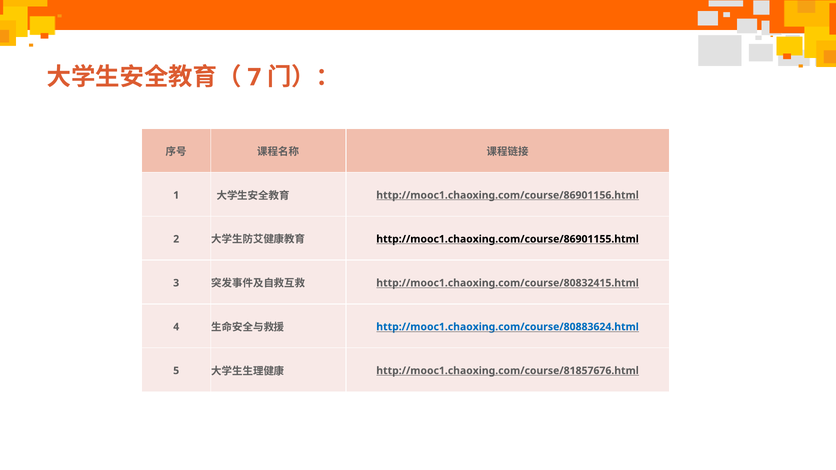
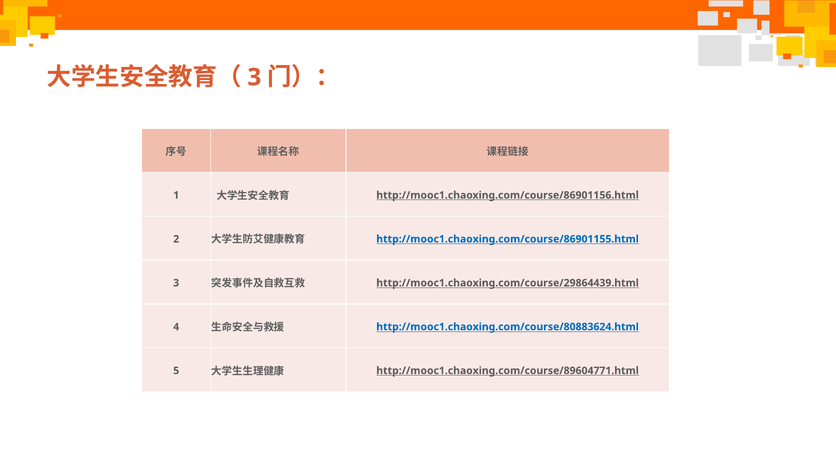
7: 7 -> 3 (254, 77)
http://mooc1.chaoxing.com/course/86901155.html colour: black -> blue (508, 239)
http://mooc1.chaoxing.com/course/80832415.html: http://mooc1.chaoxing.com/course/80832415.html -> http://mooc1.chaoxing.com/course/29864439.html (508, 283)
http://mooc1.chaoxing.com/course/81857676.html: http://mooc1.chaoxing.com/course/81857676.html -> http://mooc1.chaoxing.com/course/89604771.html (508, 371)
